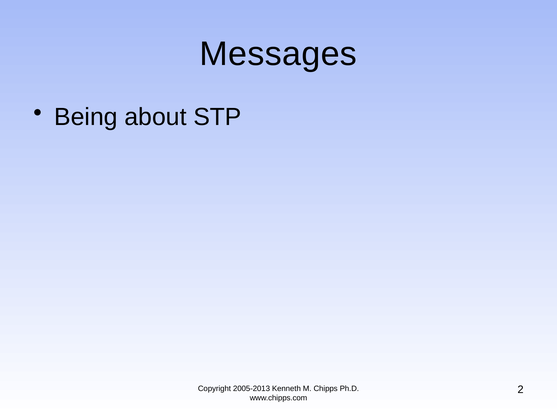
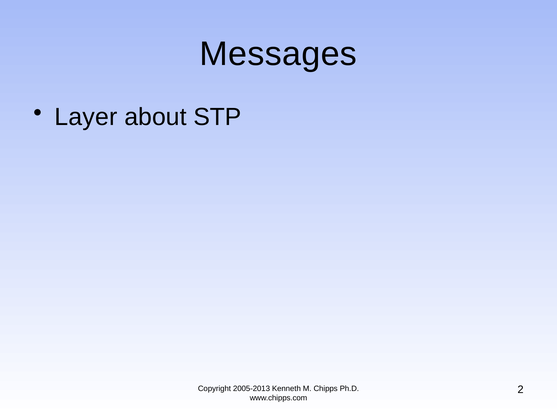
Being: Being -> Layer (86, 117)
